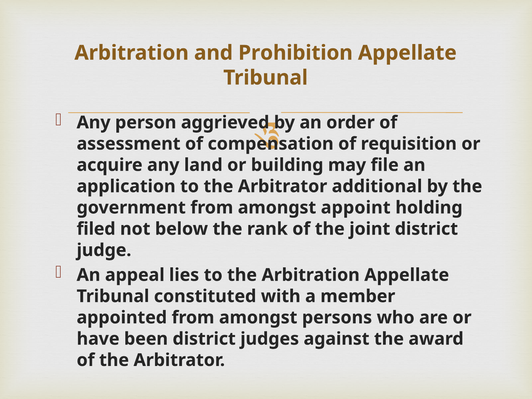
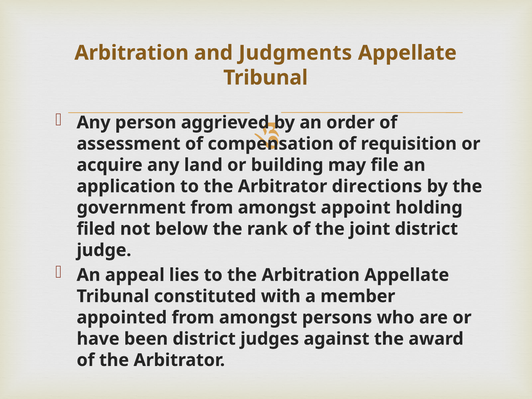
Prohibition: Prohibition -> Judgments (295, 53)
additional: additional -> directions (377, 186)
